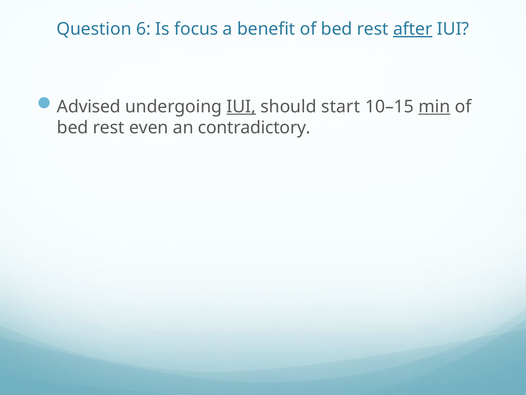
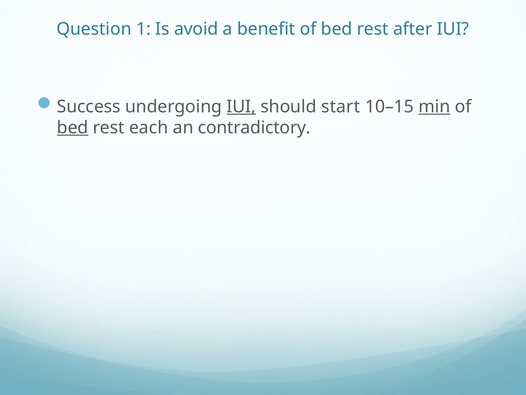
6: 6 -> 1 (143, 29)
focus: focus -> avoid (196, 29)
after underline: present -> none (413, 29)
Advised: Advised -> Success (89, 106)
bed underline: none -> present (73, 127)
even: even -> each (149, 127)
